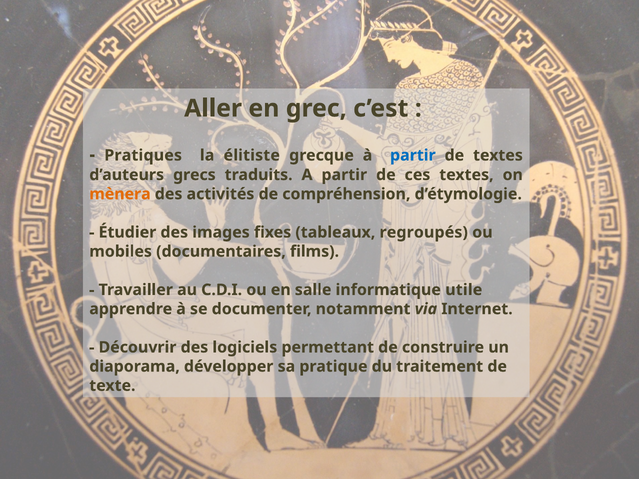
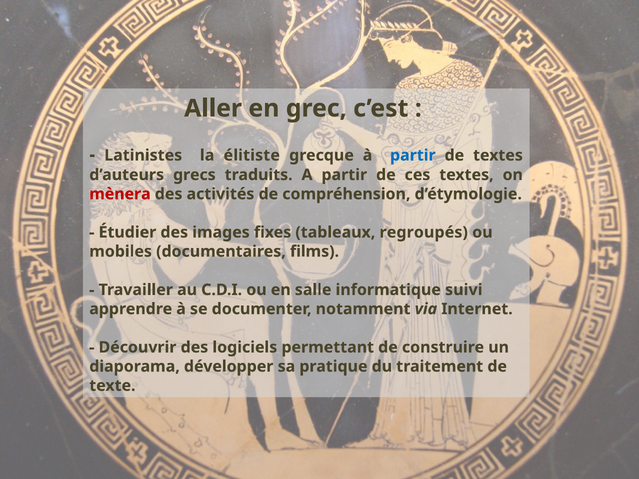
Pratiques: Pratiques -> Latinistes (143, 155)
mènera colour: orange -> red (120, 194)
utile: utile -> suivi (464, 290)
